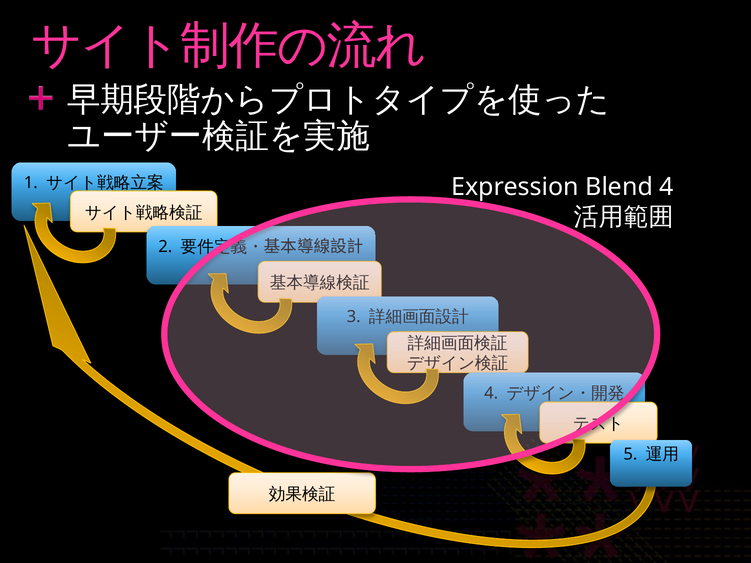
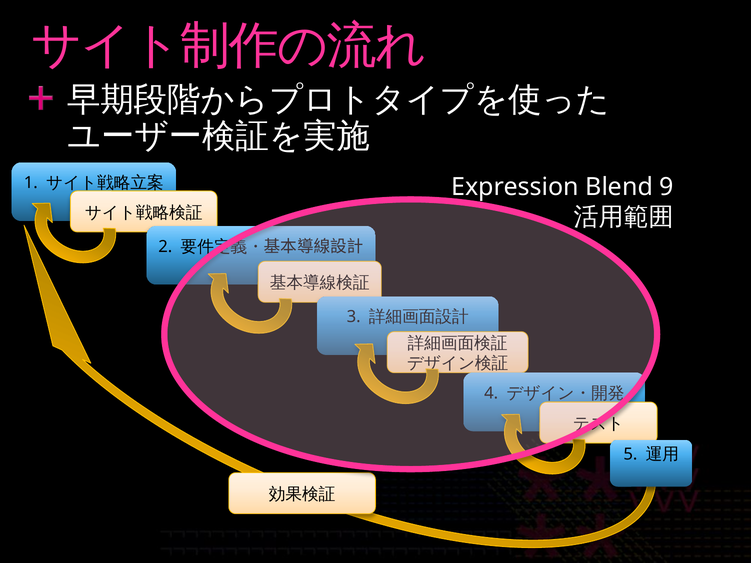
Blend 4: 4 -> 9 (667, 187)
